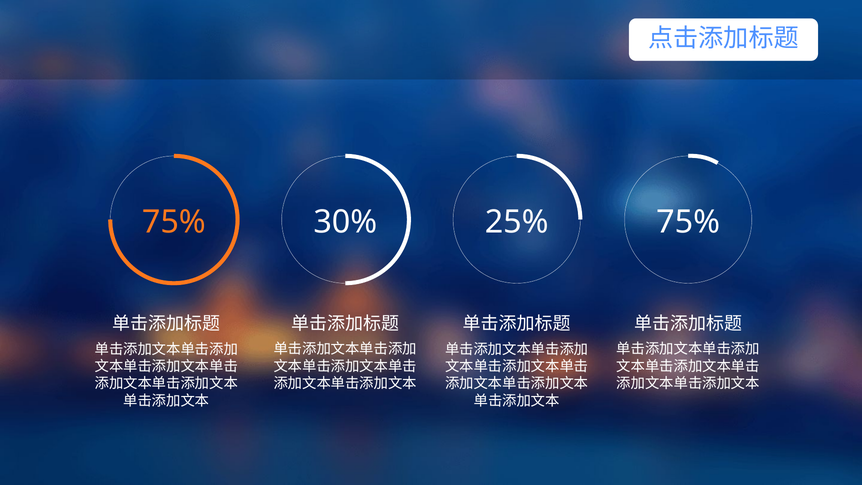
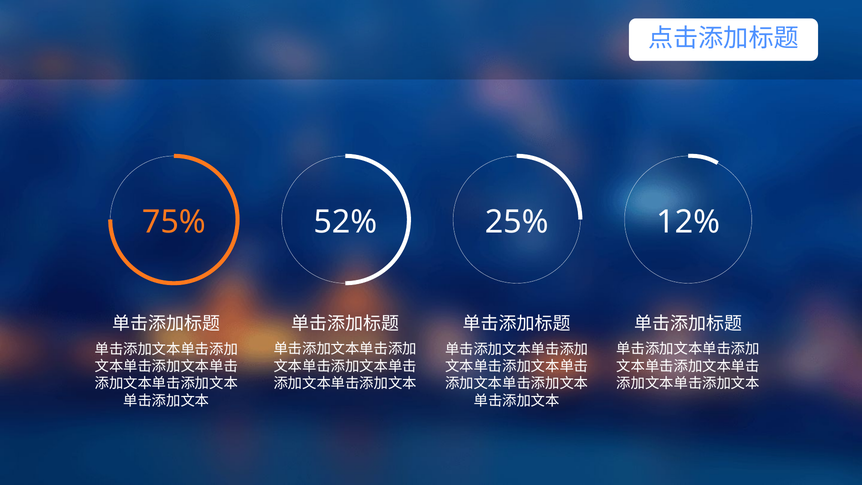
30%: 30% -> 52% (345, 222)
75%: 75% -> 12% (688, 222)
